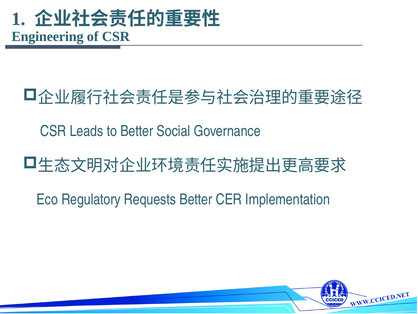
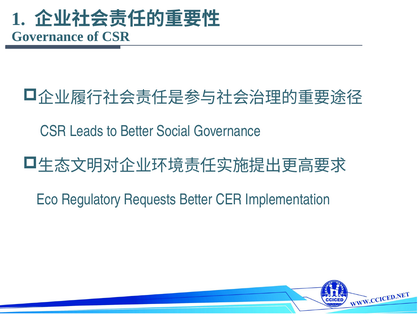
Engineering: Engineering -> Governance (47, 36)
